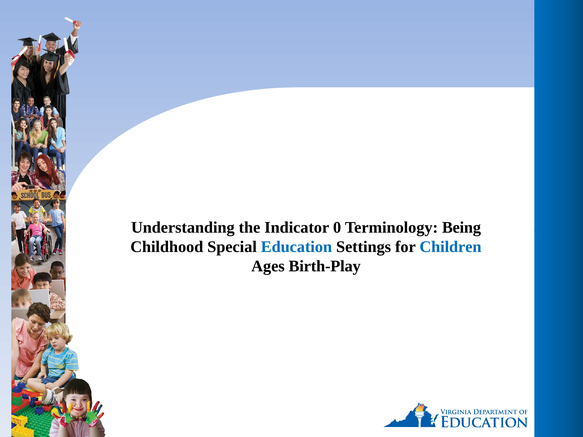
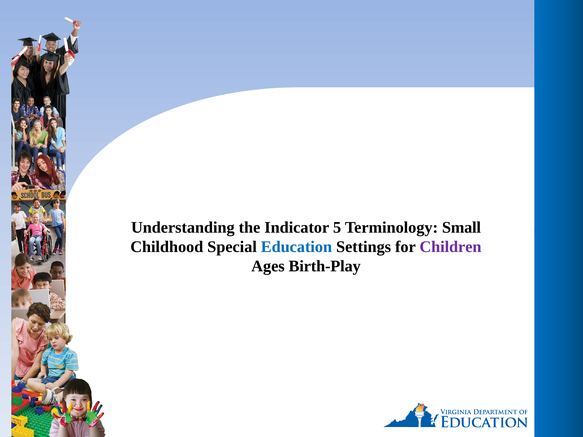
0: 0 -> 5 (337, 228)
Being: Being -> Small (461, 228)
Children colour: blue -> purple (451, 247)
